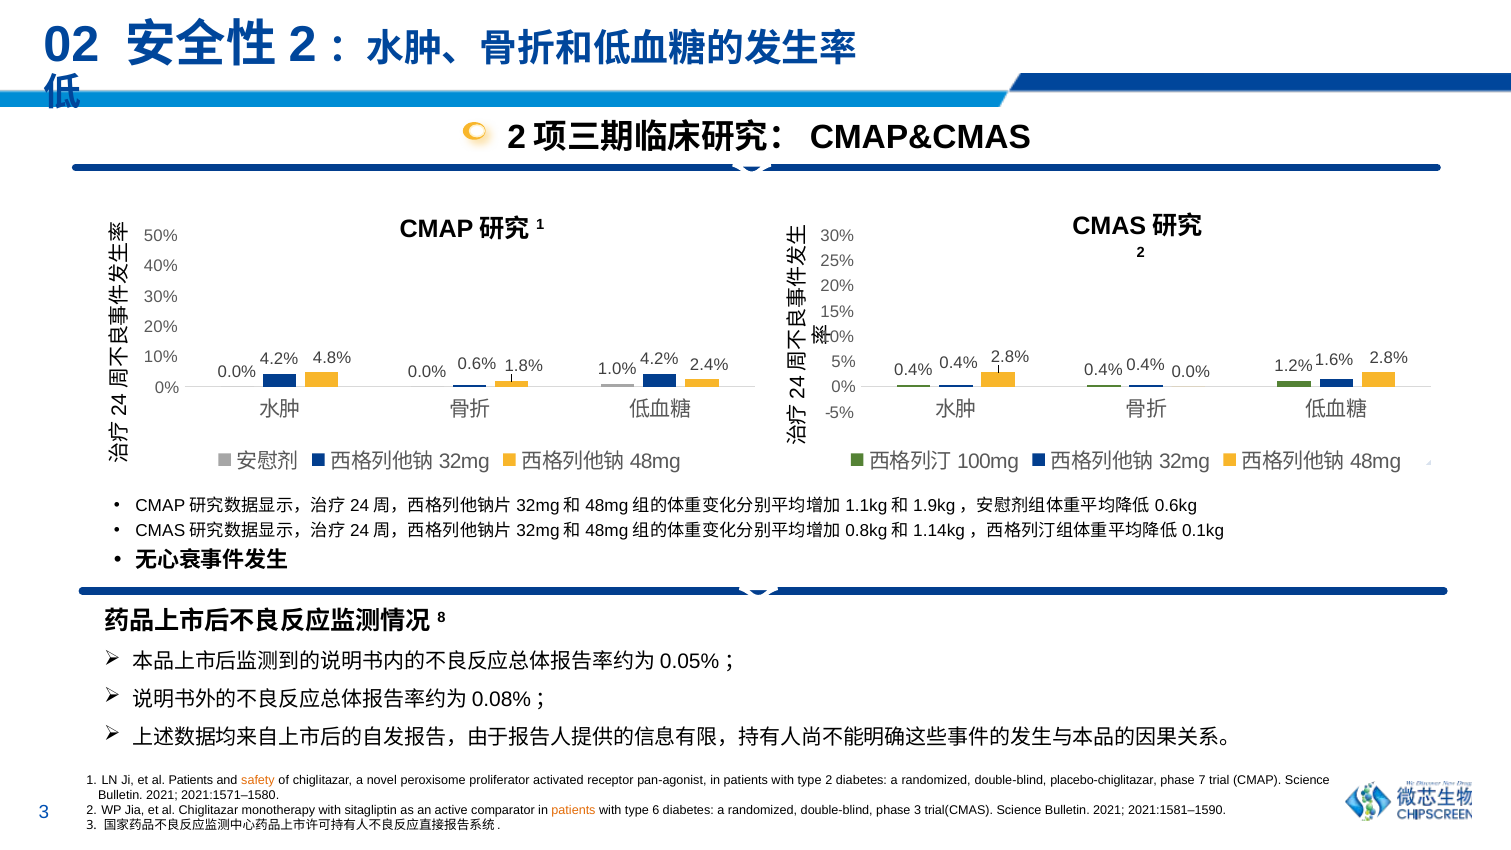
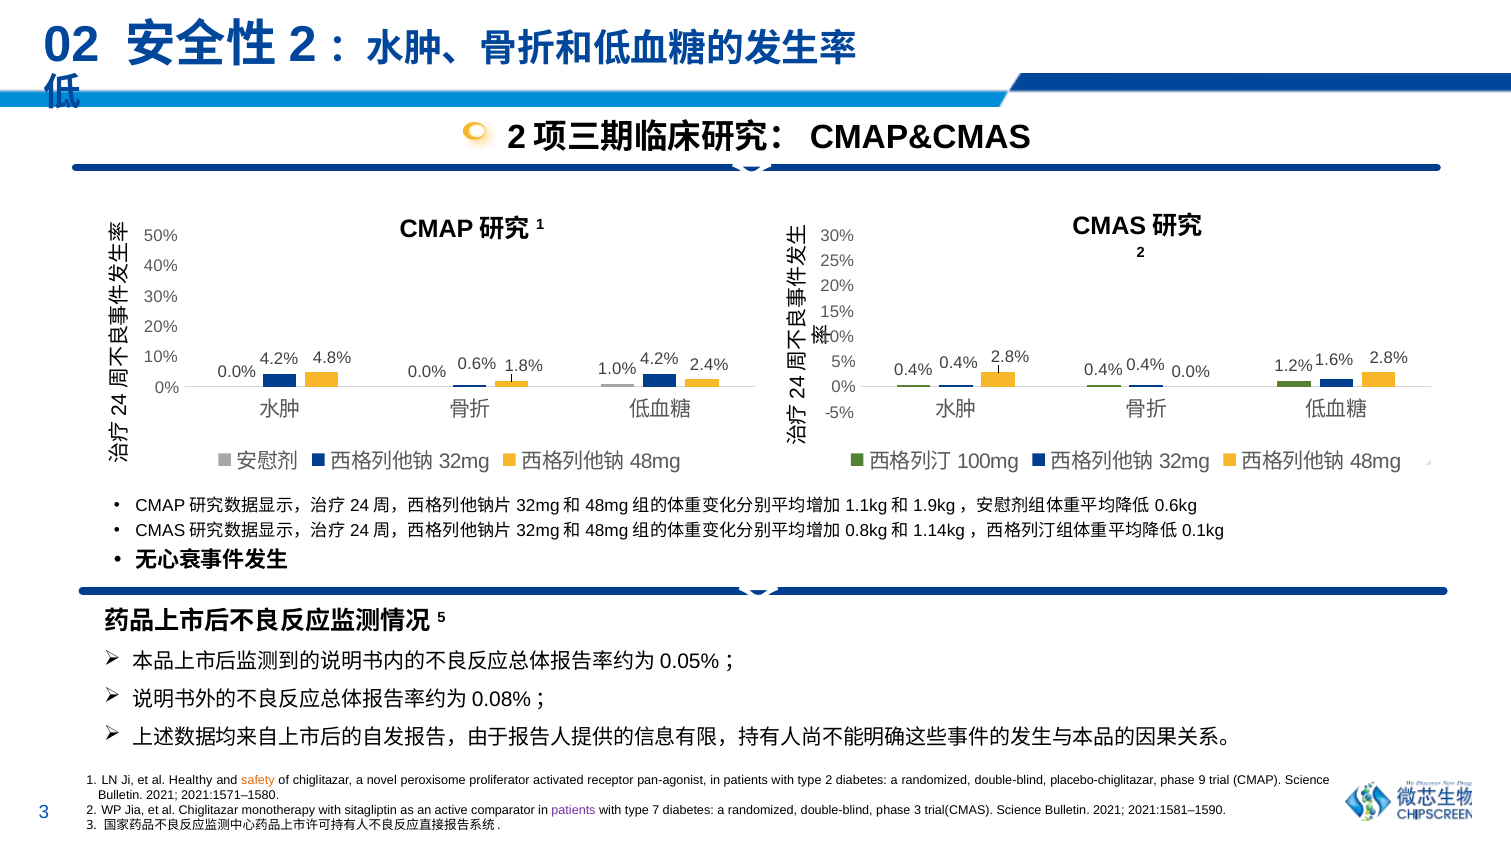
8: 8 -> 5 (442, 617)
al Patients: Patients -> Healthy (191, 780)
7: 7 -> 9 (1202, 780)
patients colour: orange -> purple (574, 810)
6: 6 -> 7 (656, 810)
